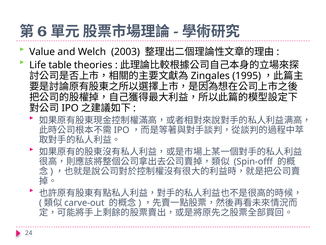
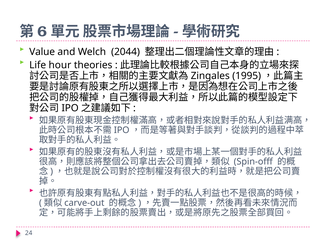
2003: 2003 -> 2044 (126, 52)
table: table -> hour (60, 65)
